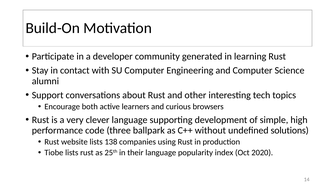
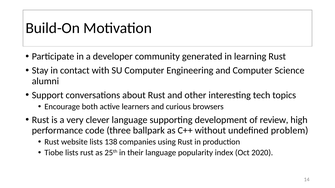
simple: simple -> review (274, 120)
solutions: solutions -> problem (290, 131)
